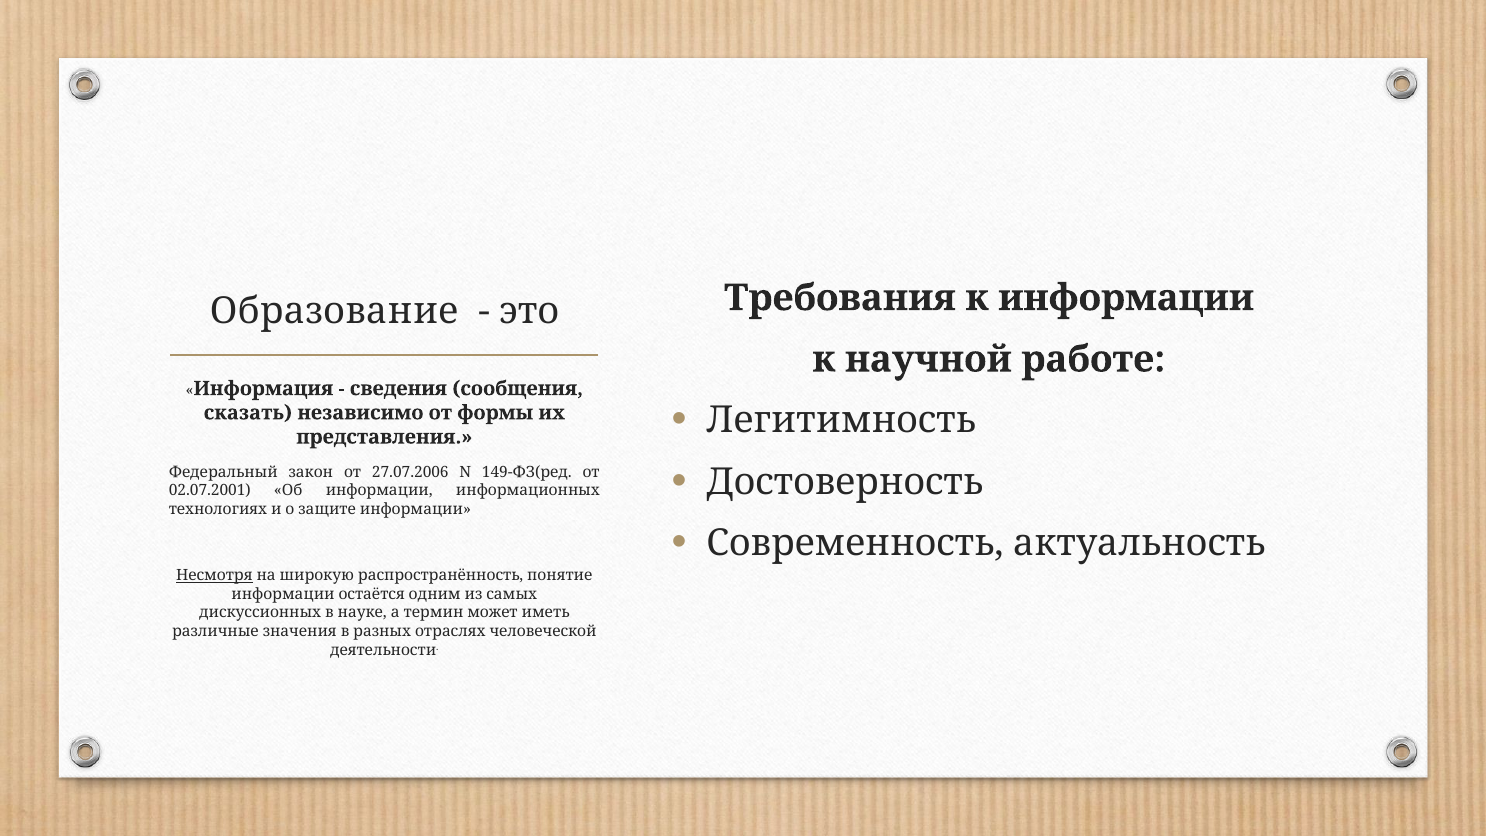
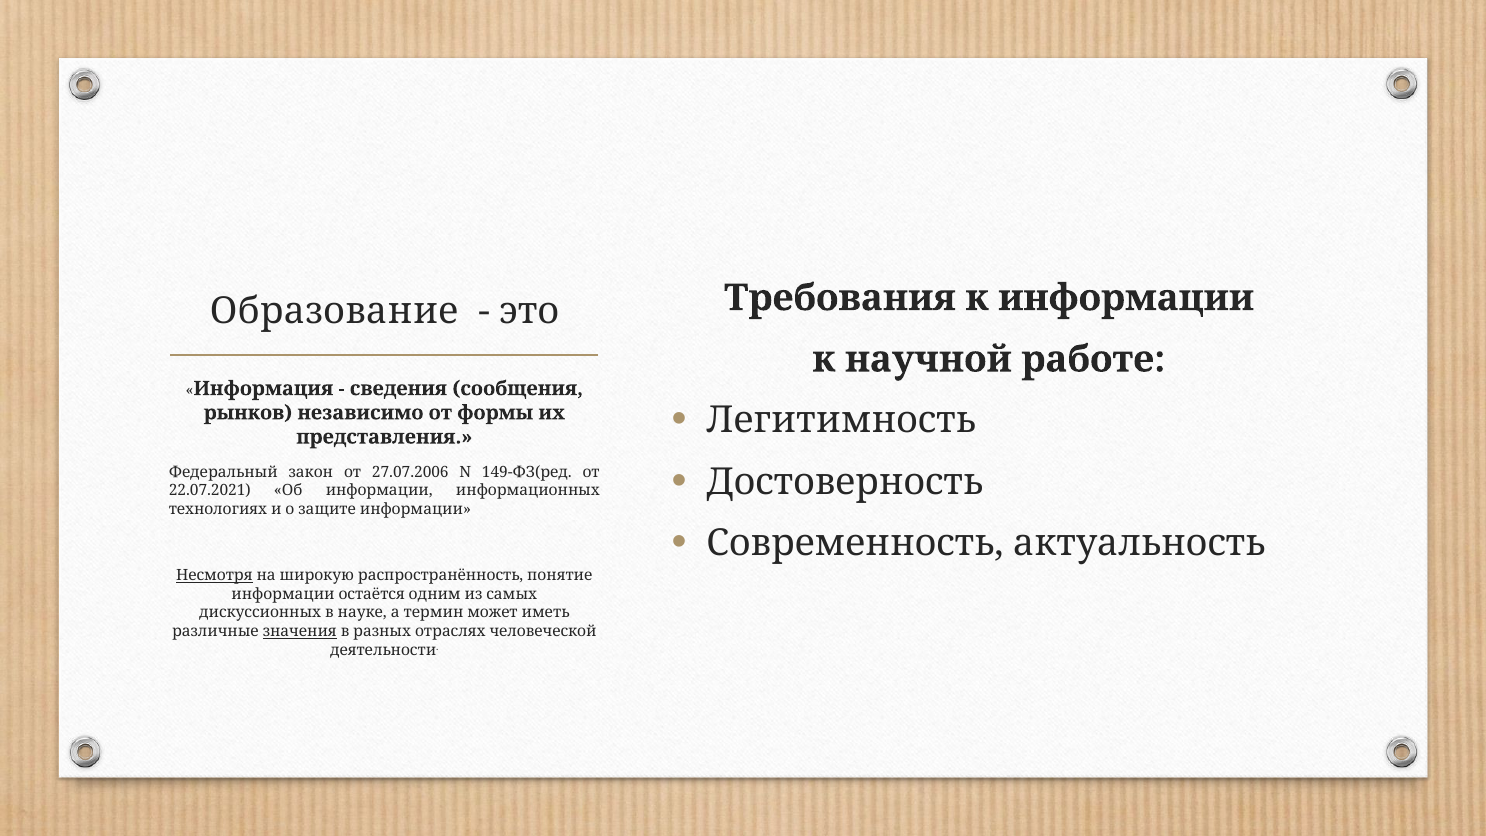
сказать: сказать -> рынков (248, 413)
02.07.2001: 02.07.2001 -> 22.07.2021 (210, 491)
значения underline: none -> present (300, 631)
